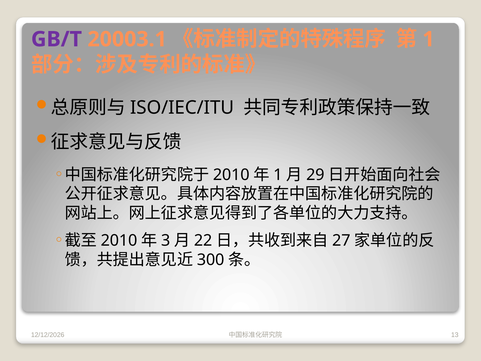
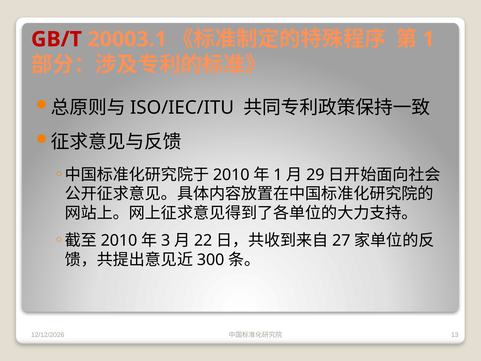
GB/T colour: purple -> red (56, 39)
